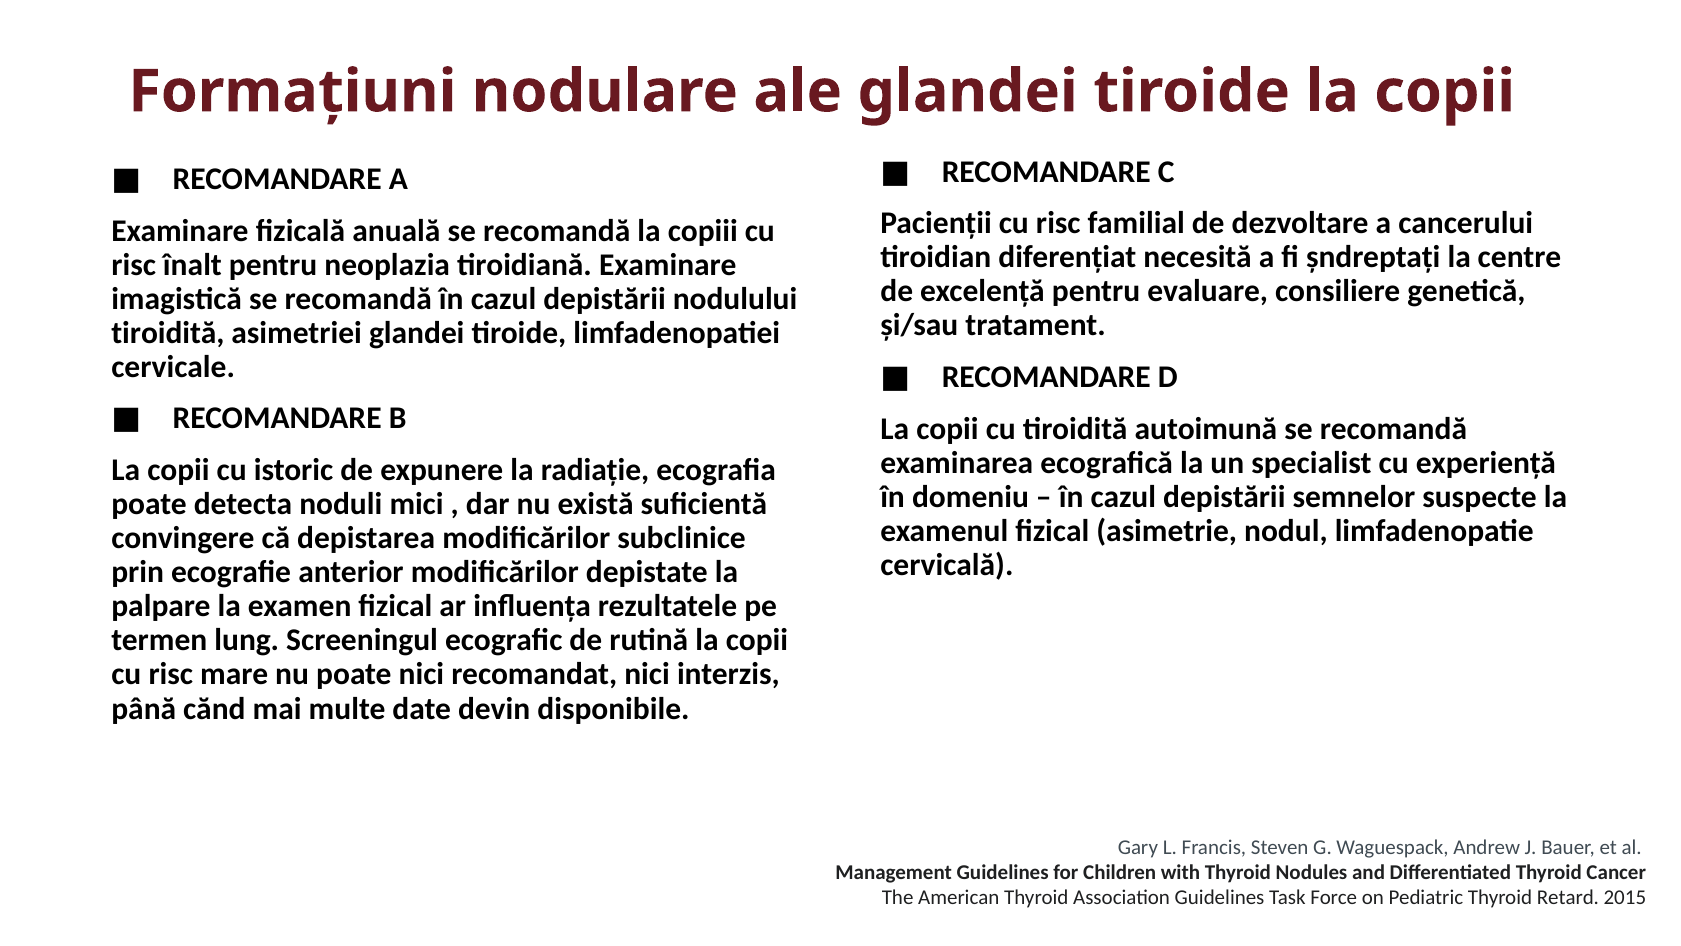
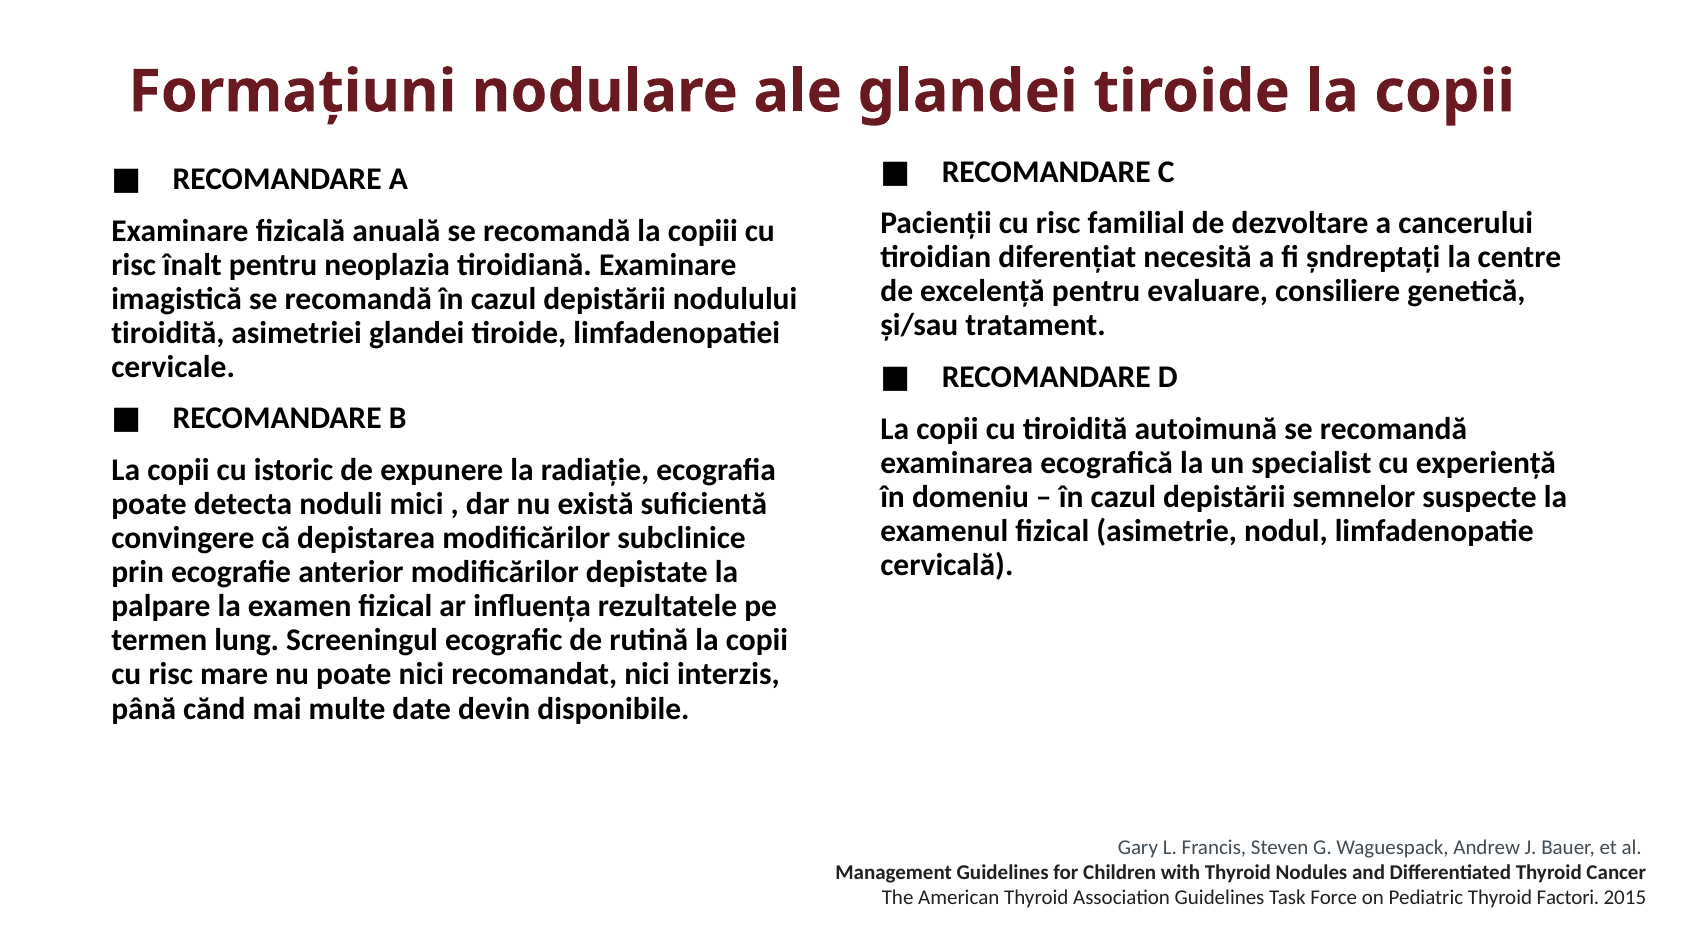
Retard: Retard -> Factori (1568, 897)
